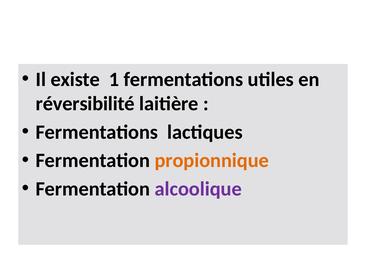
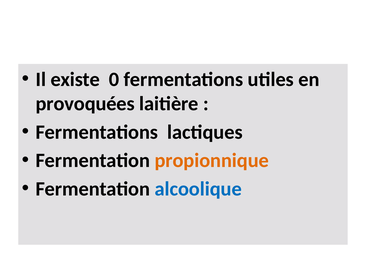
1: 1 -> 0 (114, 79)
réversibilité: réversibilité -> provoquées (85, 104)
alcoolique colour: purple -> blue (198, 189)
